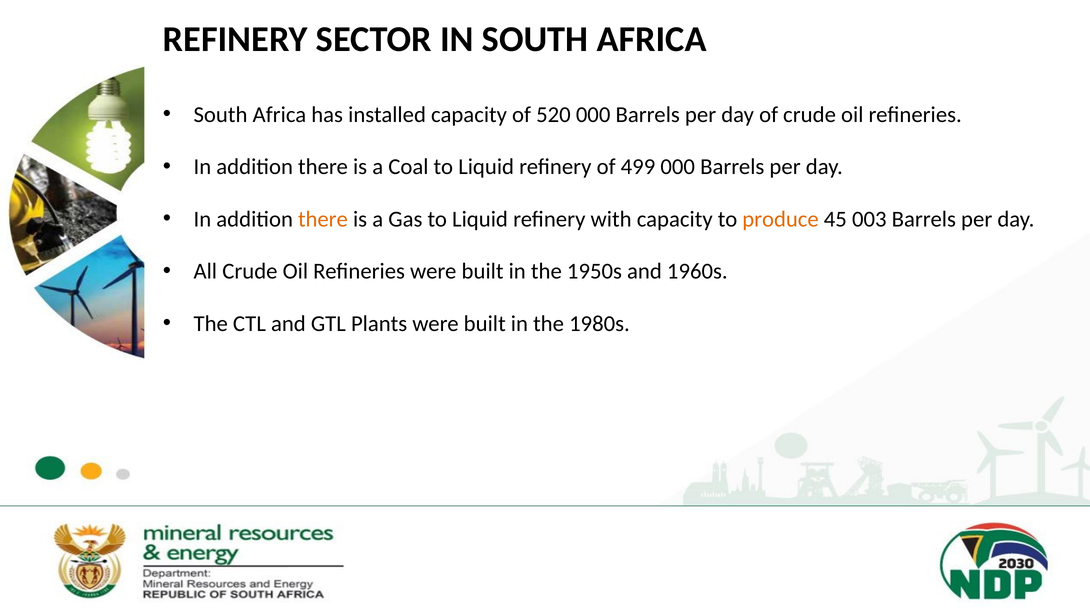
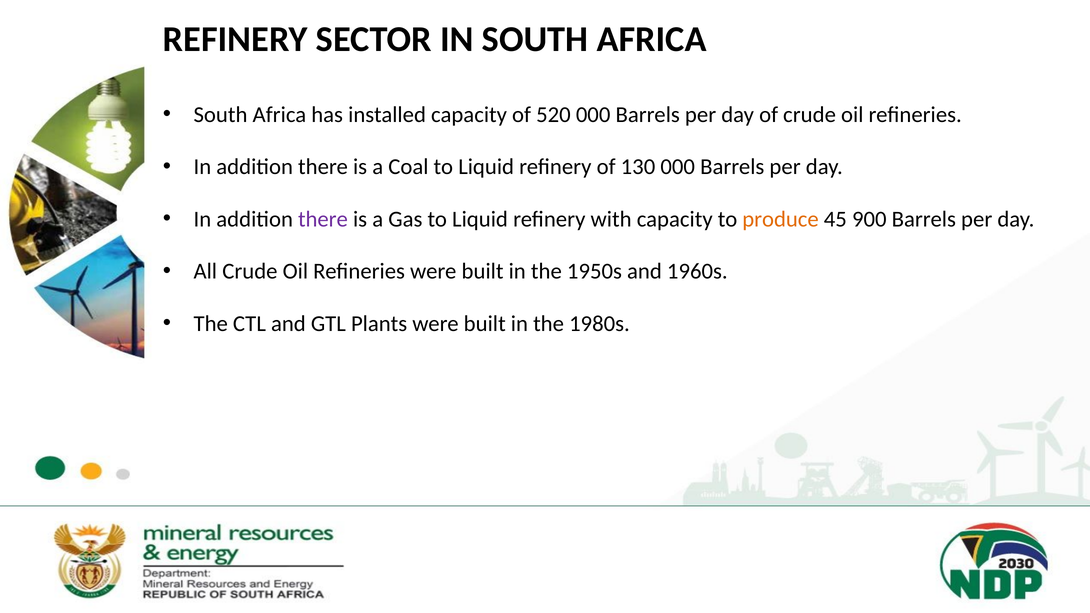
499: 499 -> 130 (638, 167)
there colour: orange -> purple (323, 219)
003: 003 -> 900 (869, 219)
